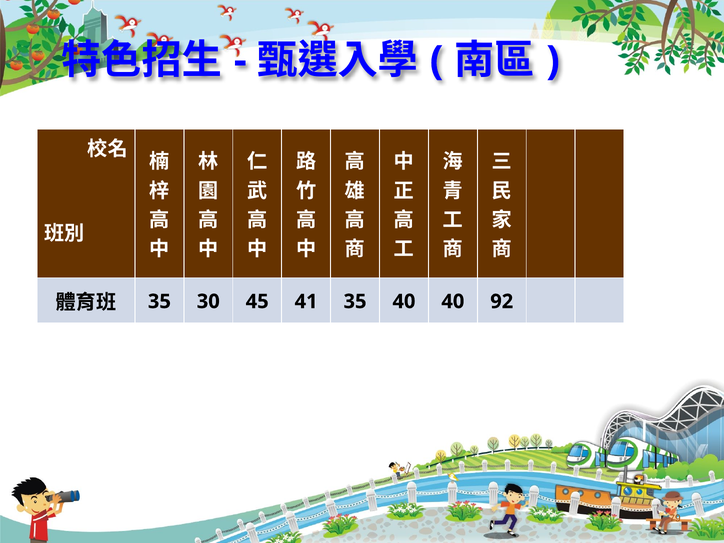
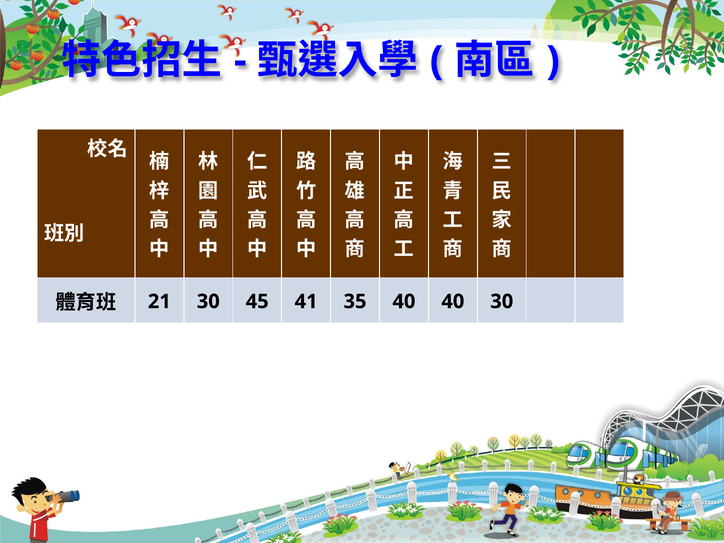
35: 35 -> 21 (159, 301)
40 92: 92 -> 30 (502, 301)
